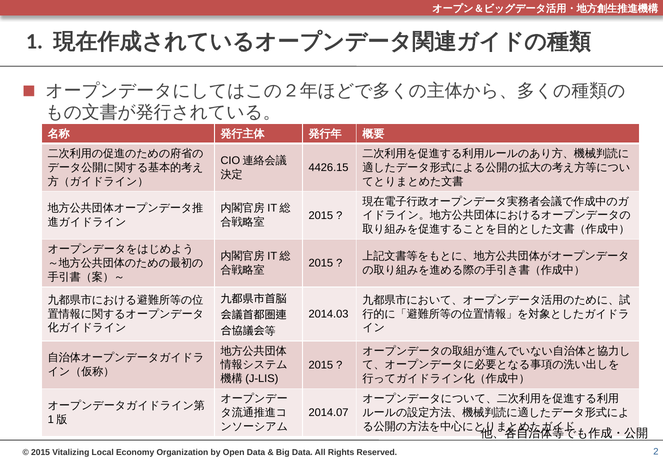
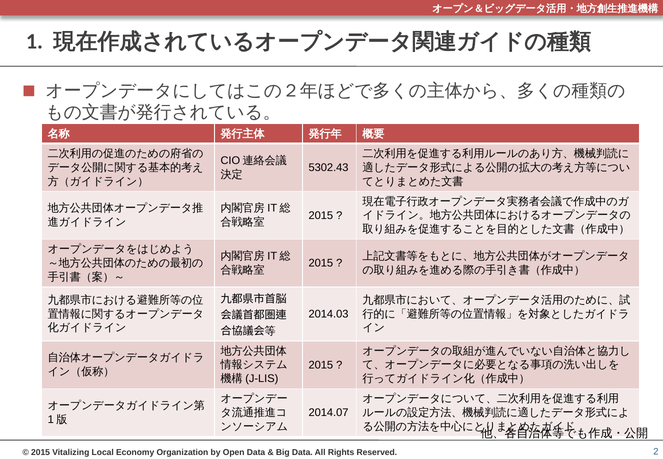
4426.15: 4426.15 -> 5302.43 (329, 168)
